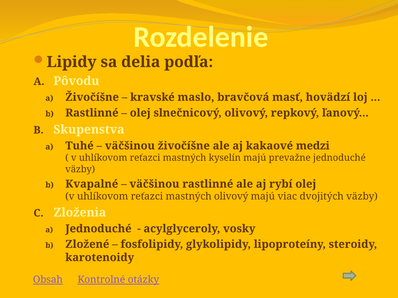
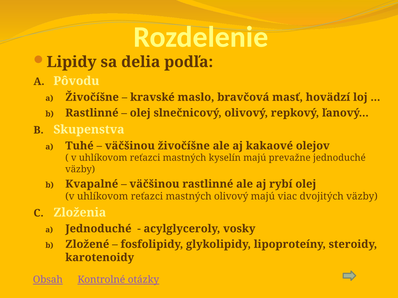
medzi: medzi -> olejov (313, 146)
